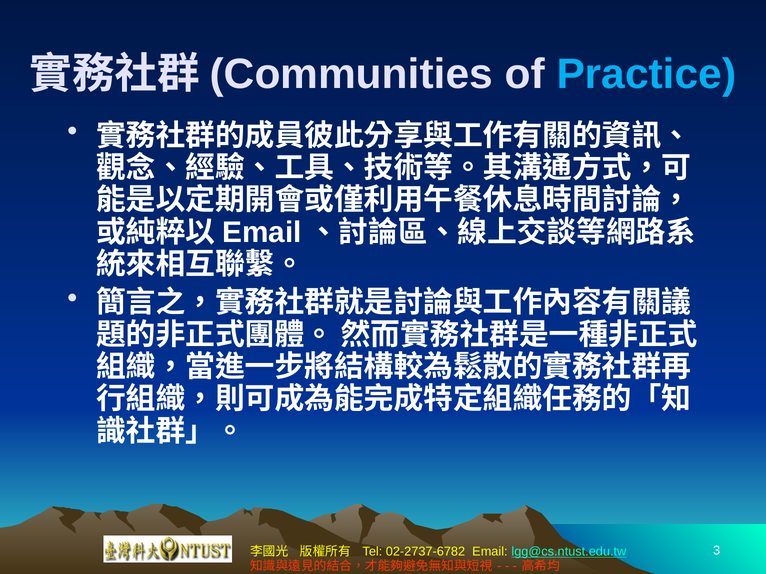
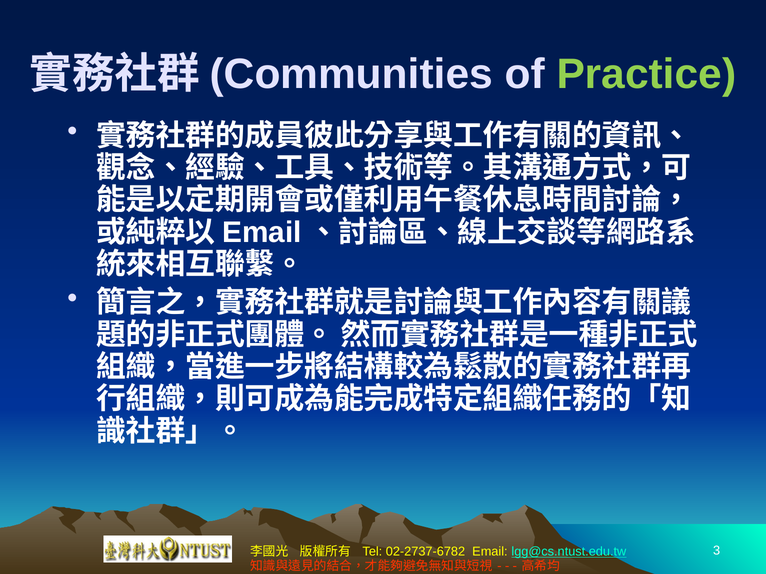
Practice colour: light blue -> light green (646, 74)
